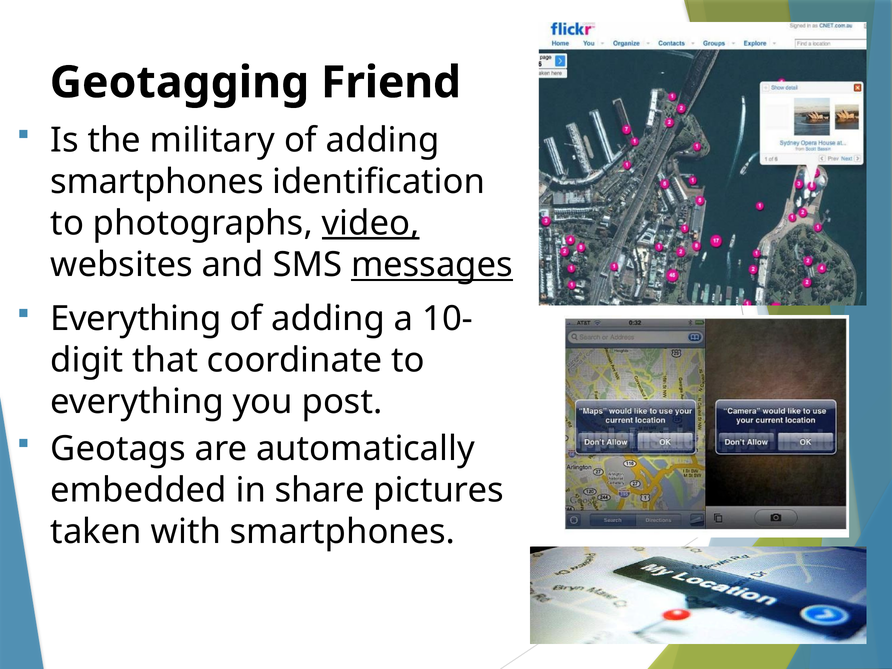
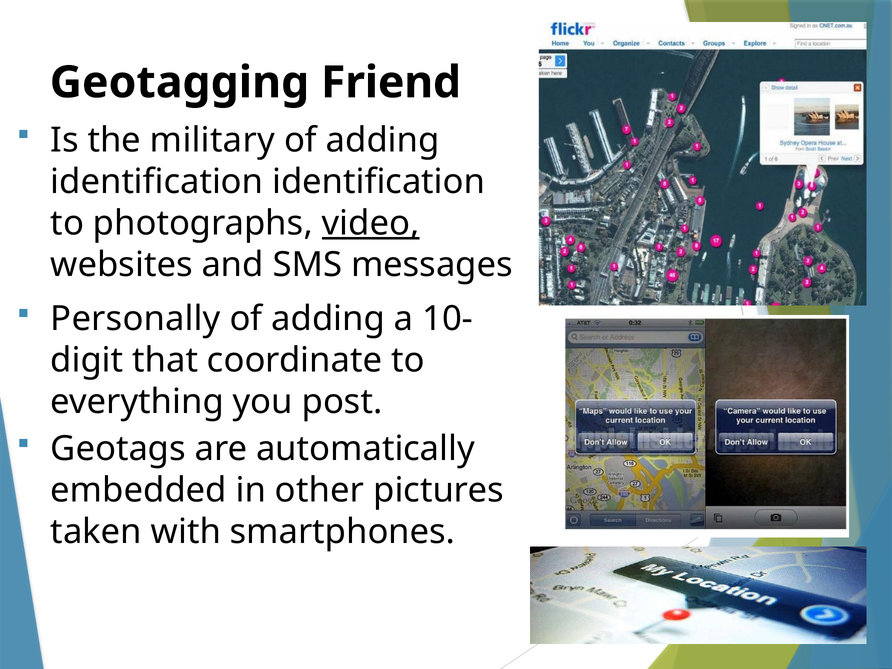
smartphones: smartphones -> identification (157, 182)
messages underline: present -> none (432, 265)
Everything: Everything -> Personally (136, 319)
share: share -> other (320, 490)
